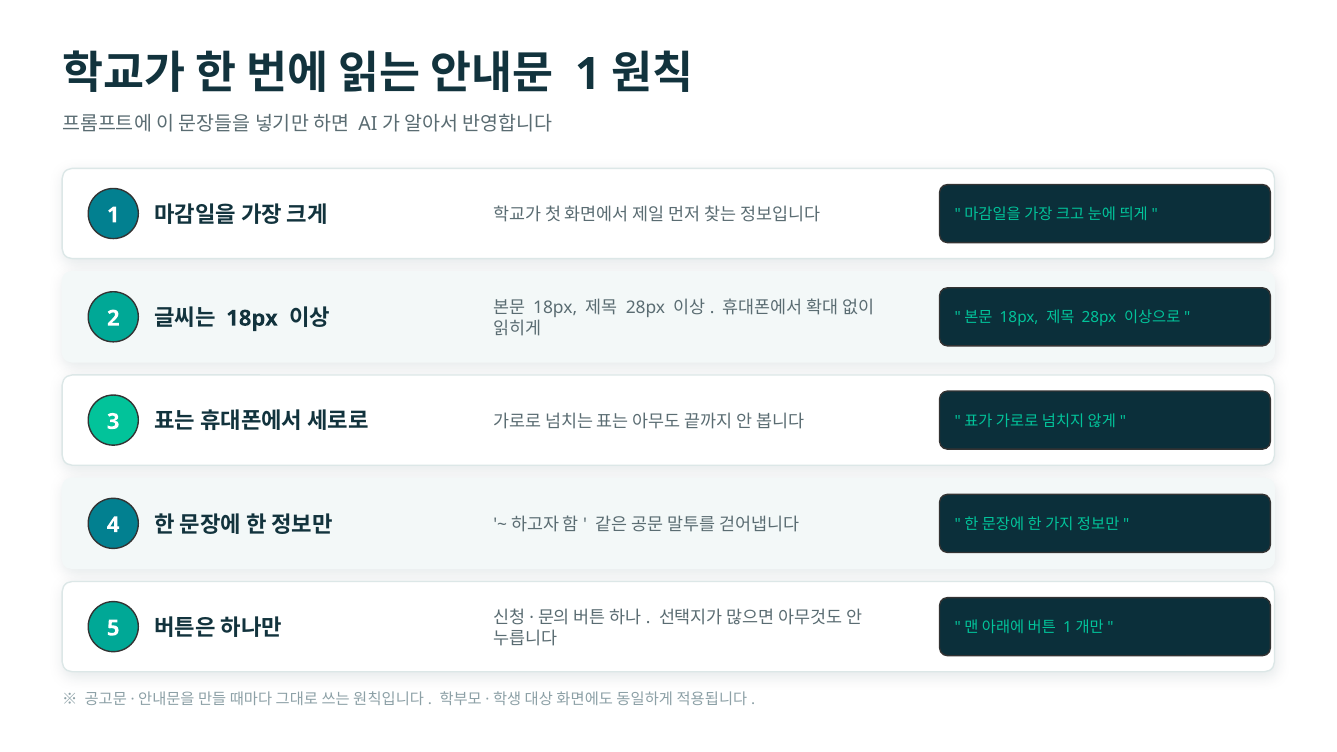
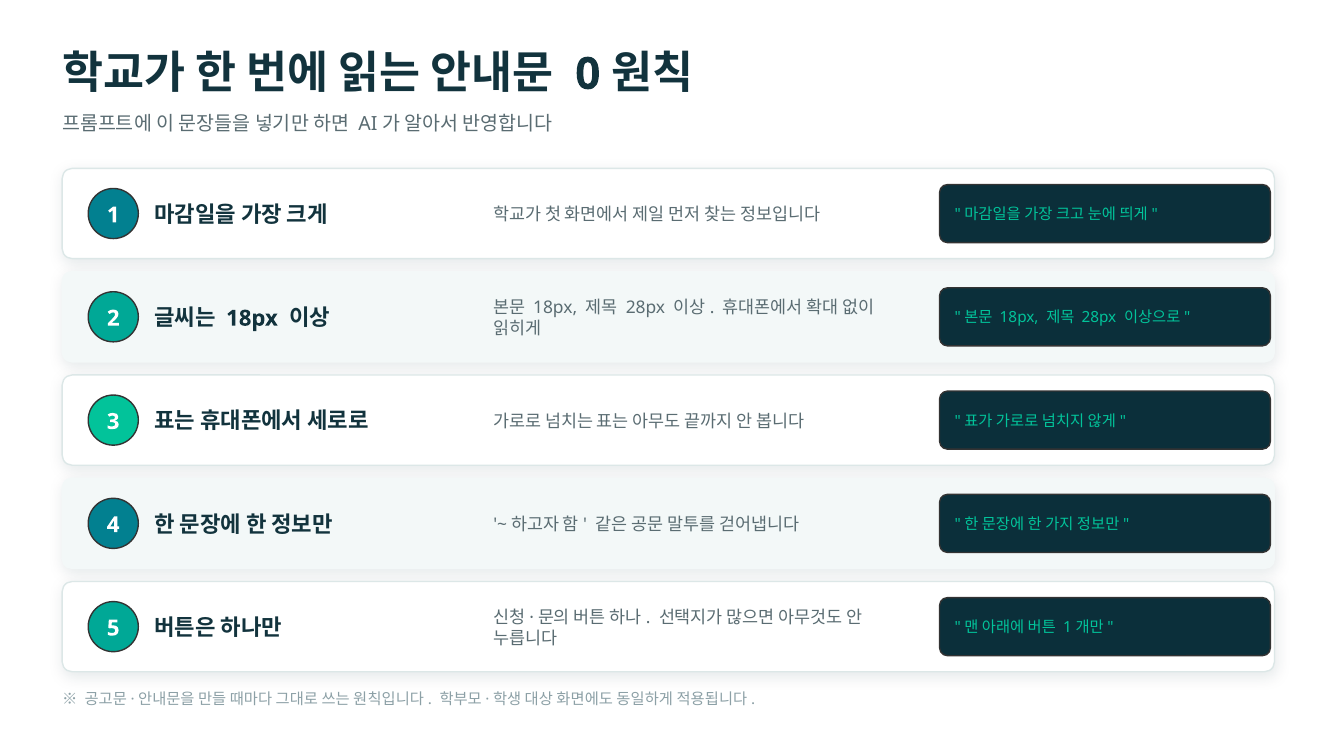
1: 1 -> 0 (588, 74)
